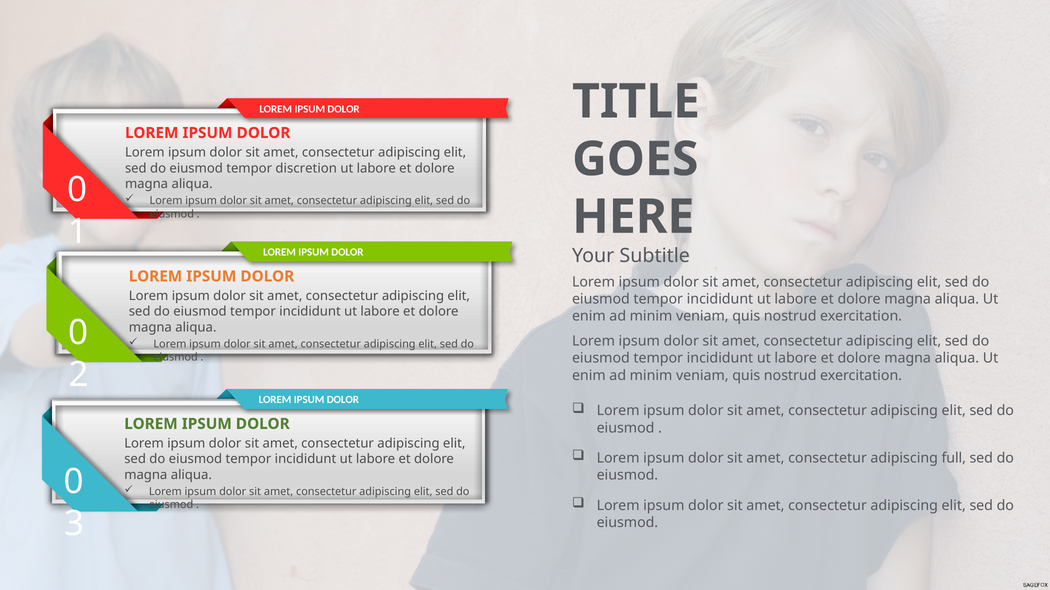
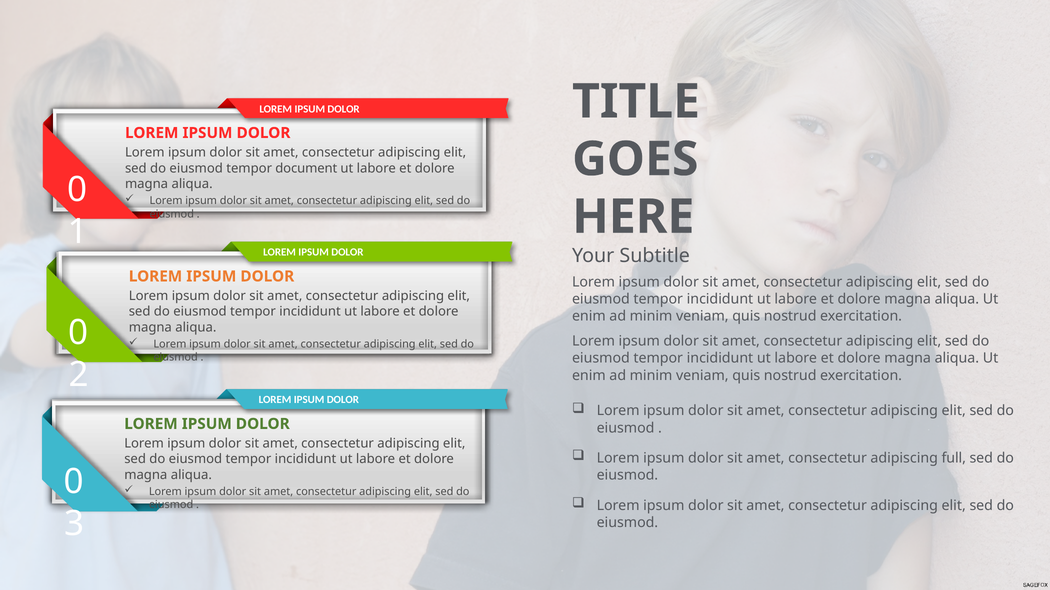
discretion: discretion -> document (306, 168)
